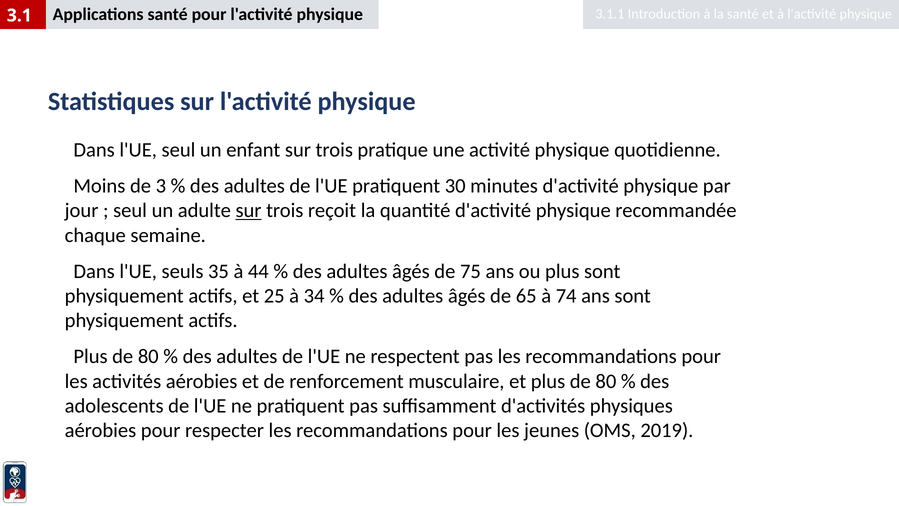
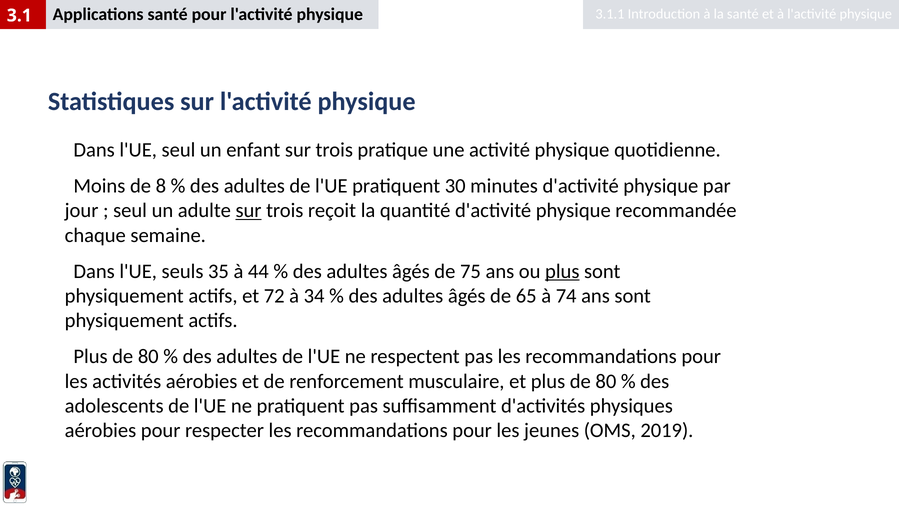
3: 3 -> 8 (161, 186)
plus underline: none -> present (562, 271)
25: 25 -> 72 (274, 296)
